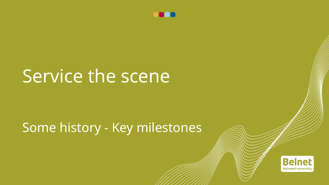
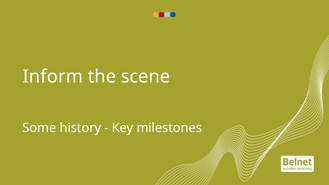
Service: Service -> Inform (53, 77)
